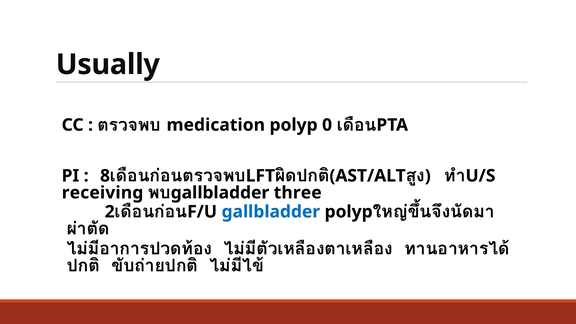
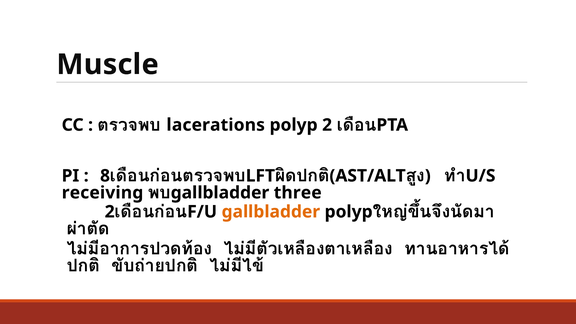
Usually: Usually -> Muscle (108, 65)
medication: medication -> lacerations (216, 125)
0: 0 -> 2 (327, 125)
gallbladder colour: blue -> orange (271, 212)
